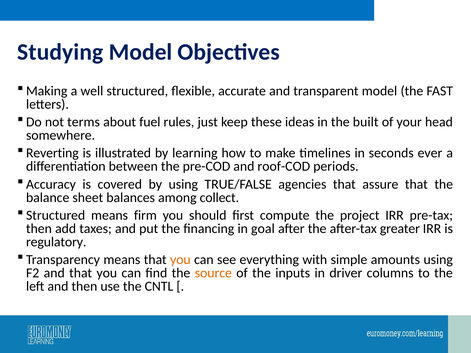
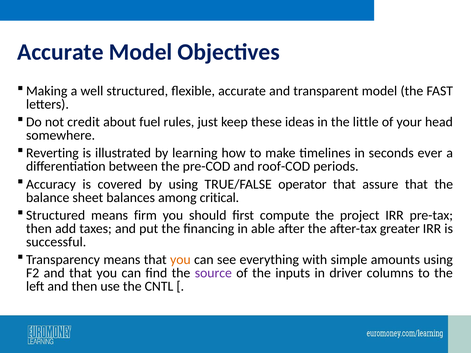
Studying: Studying -> Accurate (60, 52)
terms: terms -> credit (84, 122)
built: built -> little (366, 122)
agencies: agencies -> operator (302, 184)
collect: collect -> critical (219, 198)
goal: goal -> able (263, 229)
regulatory: regulatory -> successful (56, 242)
source colour: orange -> purple (213, 273)
